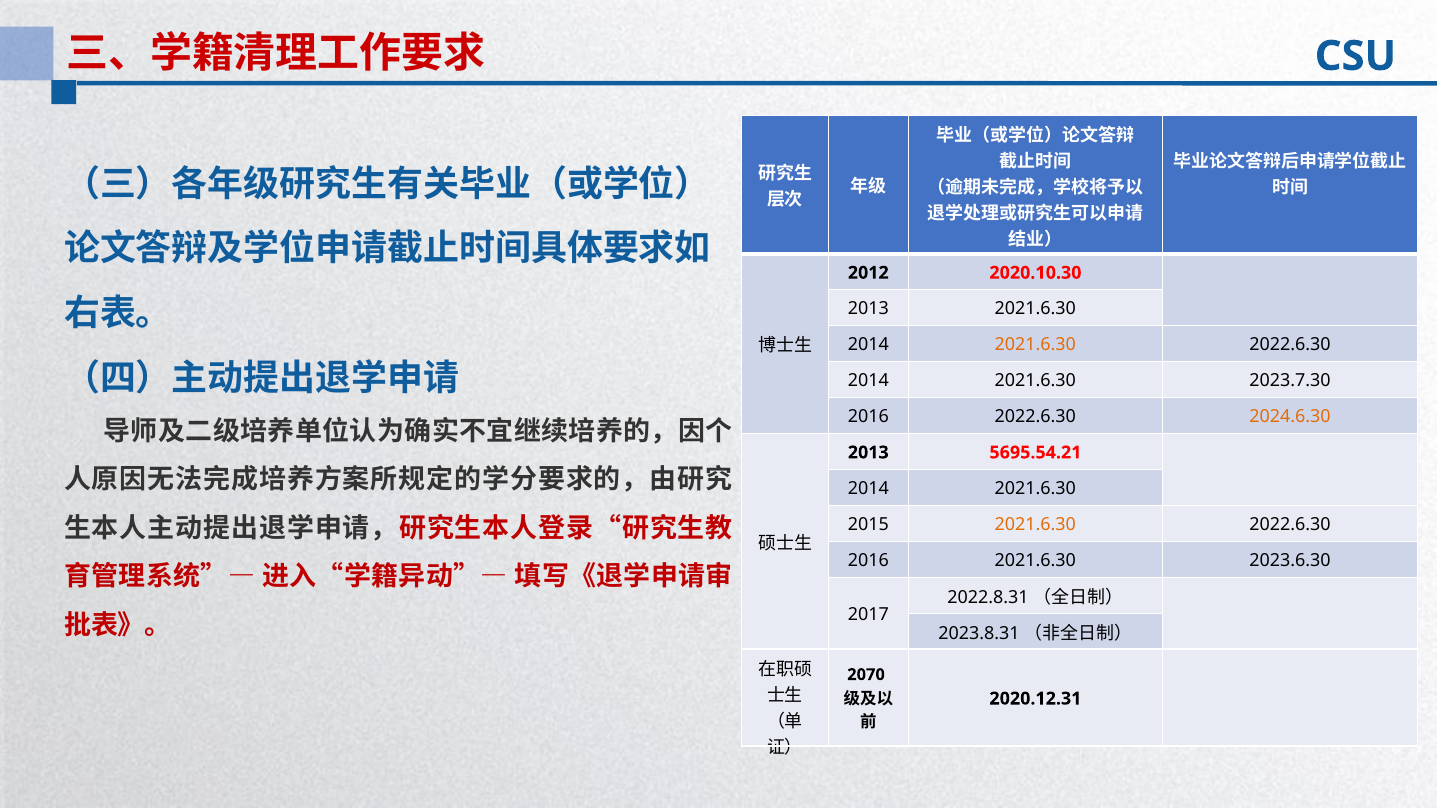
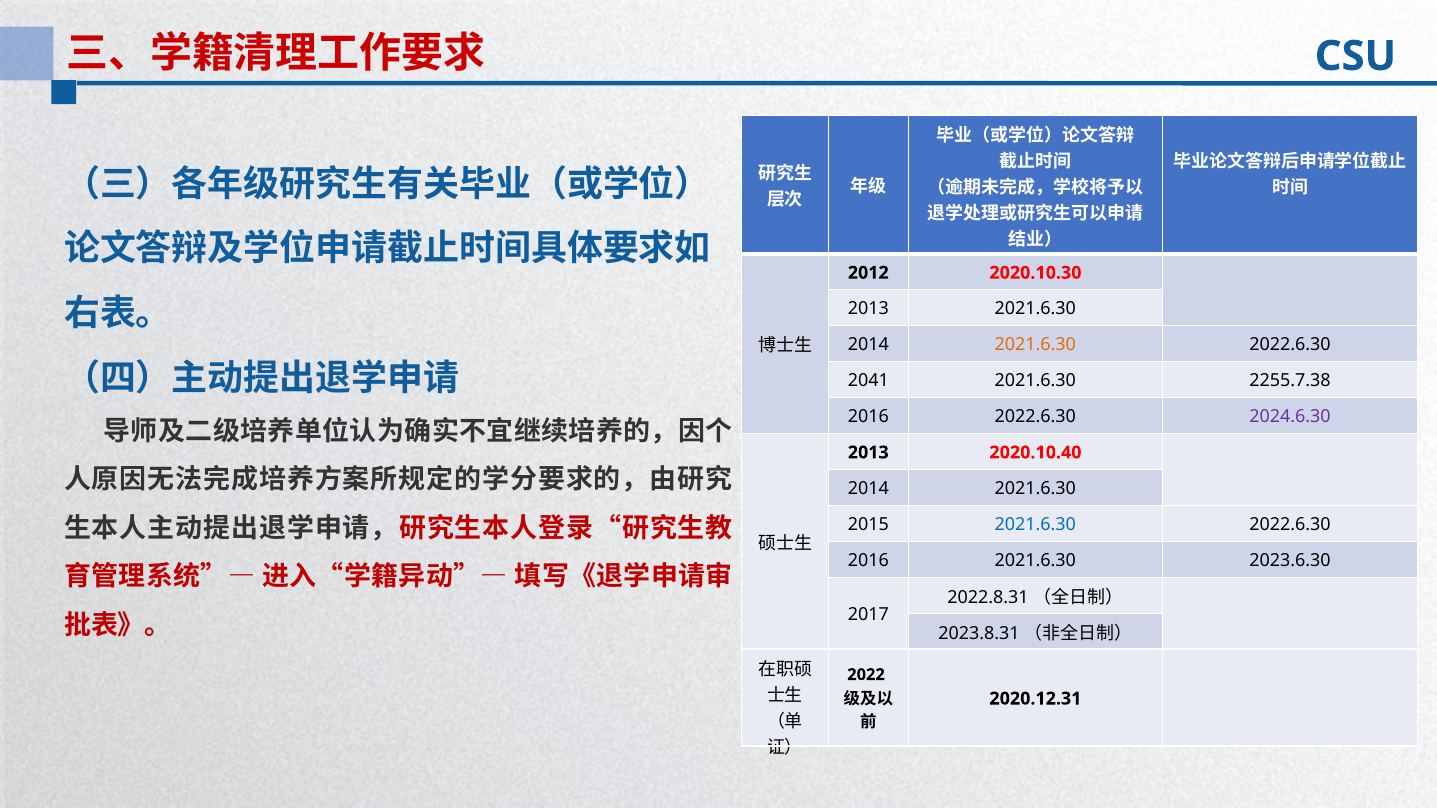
2014: 2014 -> 2041 (868, 381)
2023.7.30: 2023.7.30 -> 2255.7.38 (1290, 381)
2024.6.30 colour: orange -> purple (1290, 417)
5695.54.21: 5695.54.21 -> 2020.10.40 (1035, 453)
2021.6.30 colour: orange -> blue (1035, 525)
2070: 2070 -> 2022 (866, 675)
